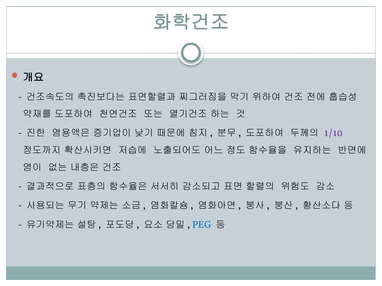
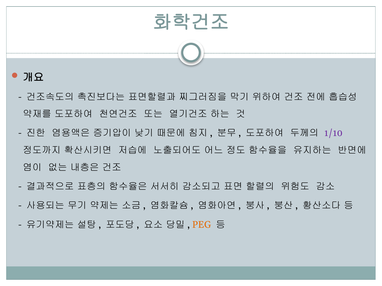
PEG colour: blue -> orange (202, 225)
